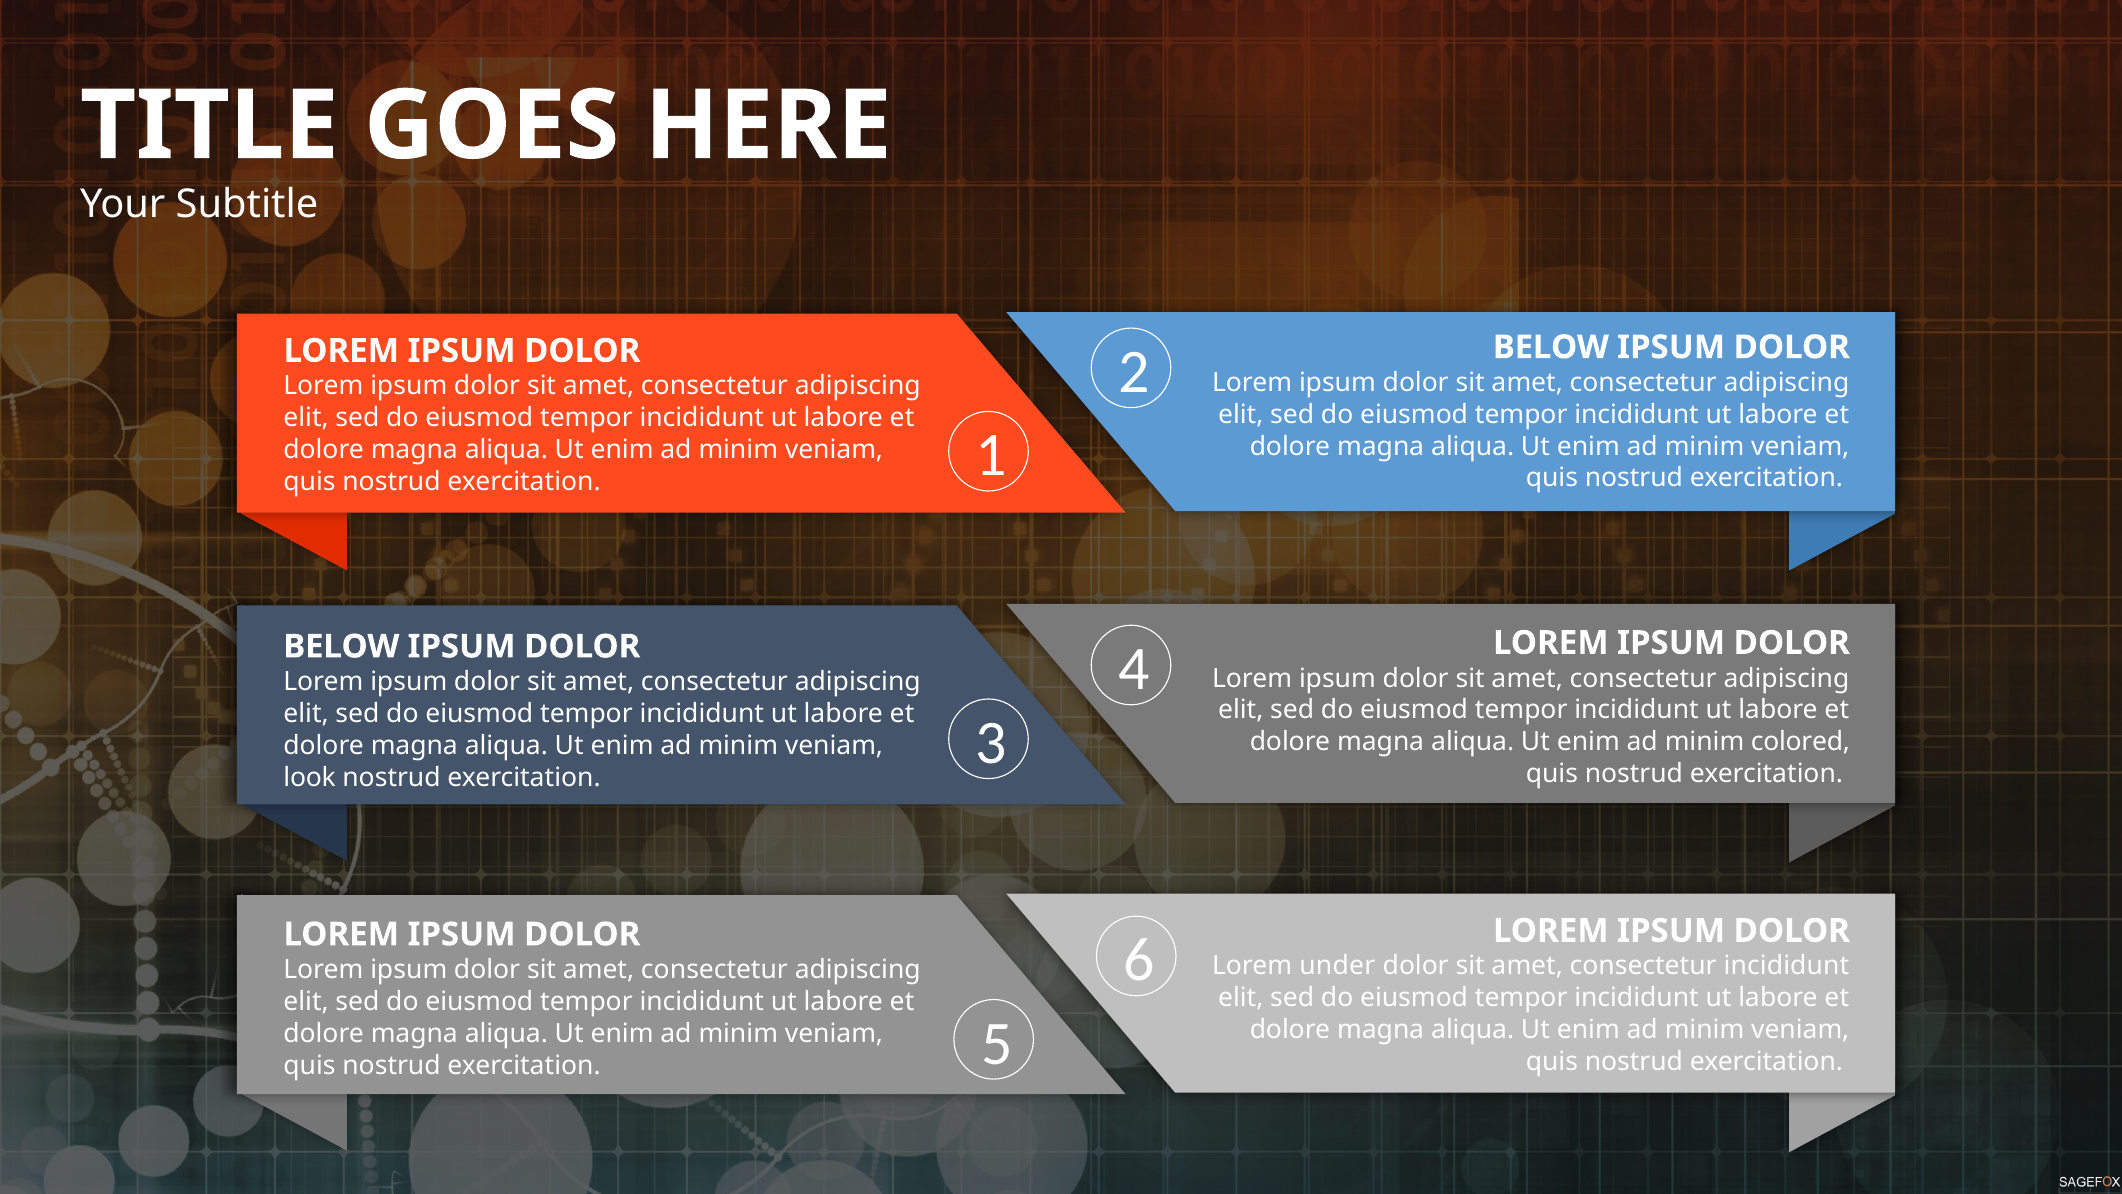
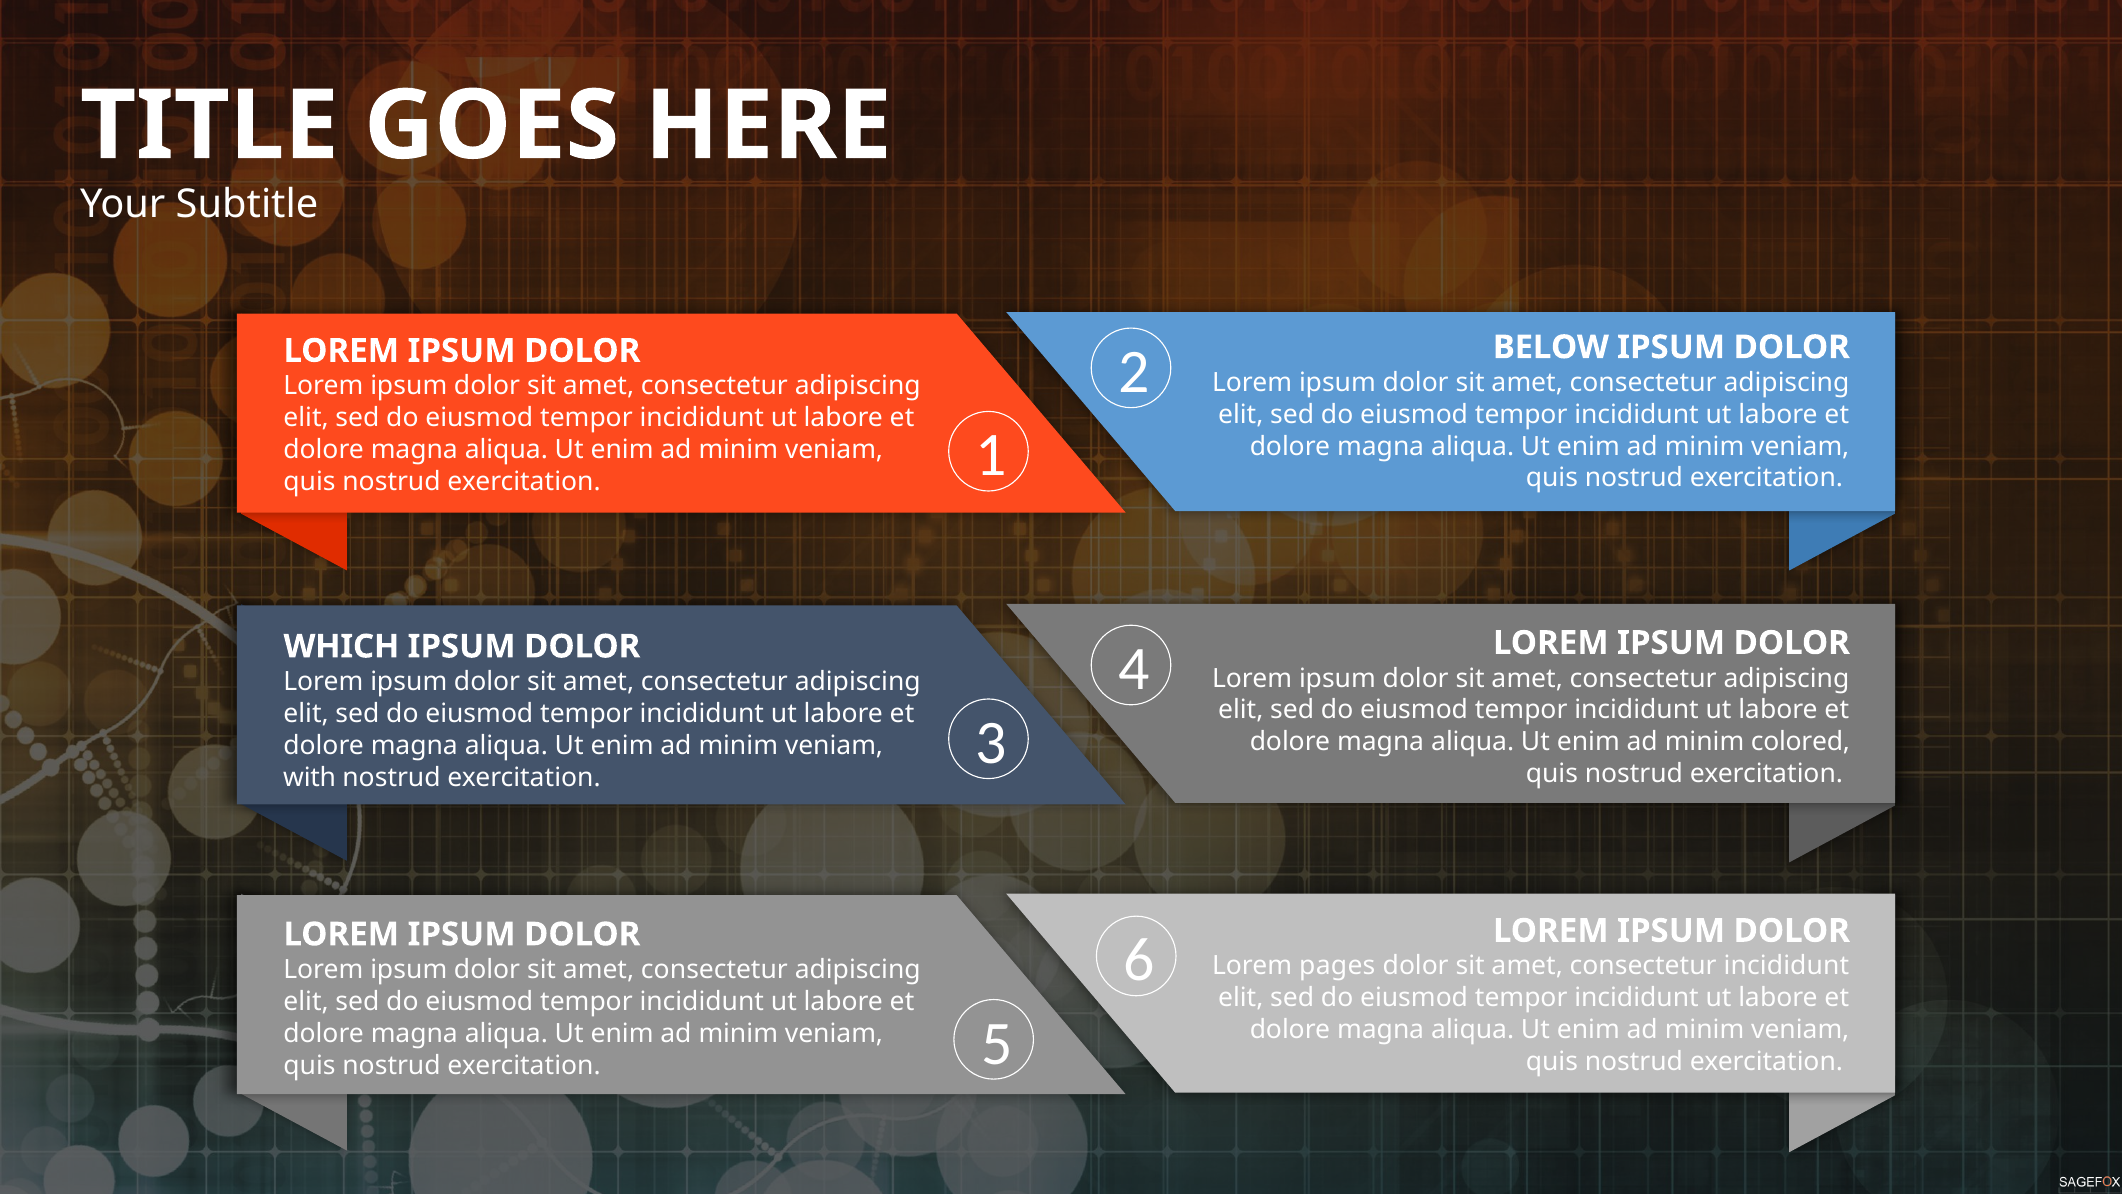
BELOW: BELOW -> WHICH (341, 646)
look: look -> with (310, 777)
under: under -> pages (1337, 966)
